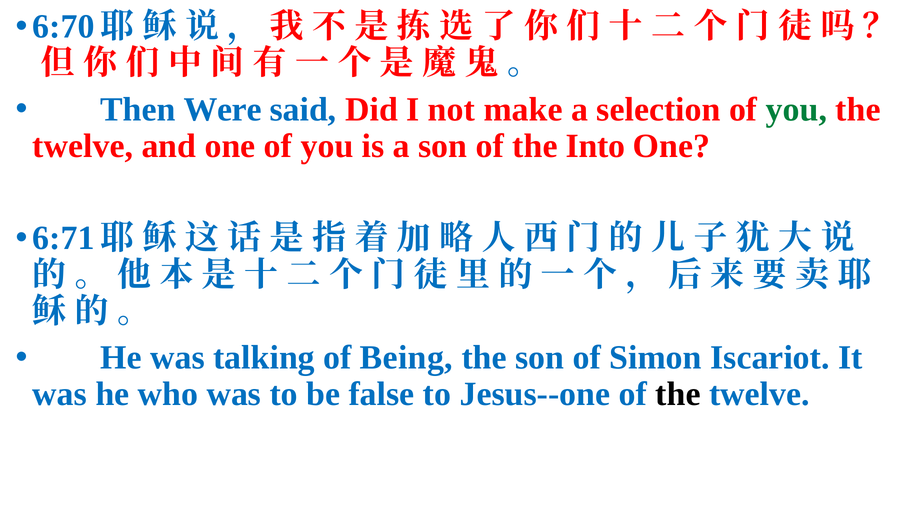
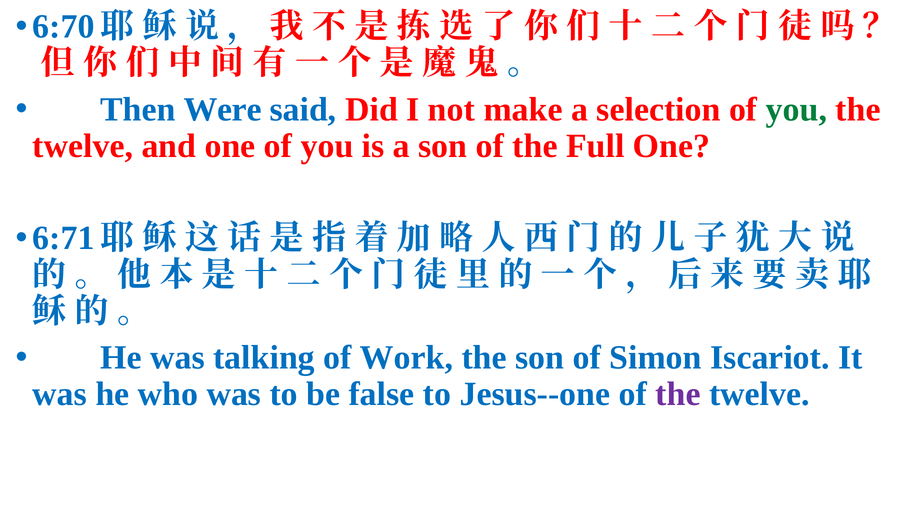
Into: Into -> Full (595, 146)
Being: Being -> Work (407, 357)
the colour: black -> purple (678, 394)
